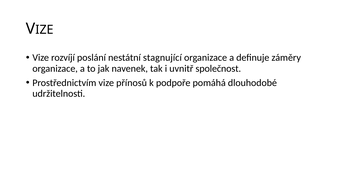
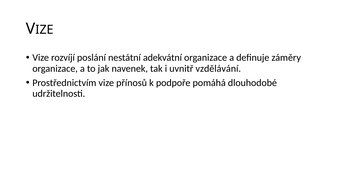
stagnující: stagnující -> adekvátní (162, 58)
společnost: společnost -> vzdělávání (218, 68)
